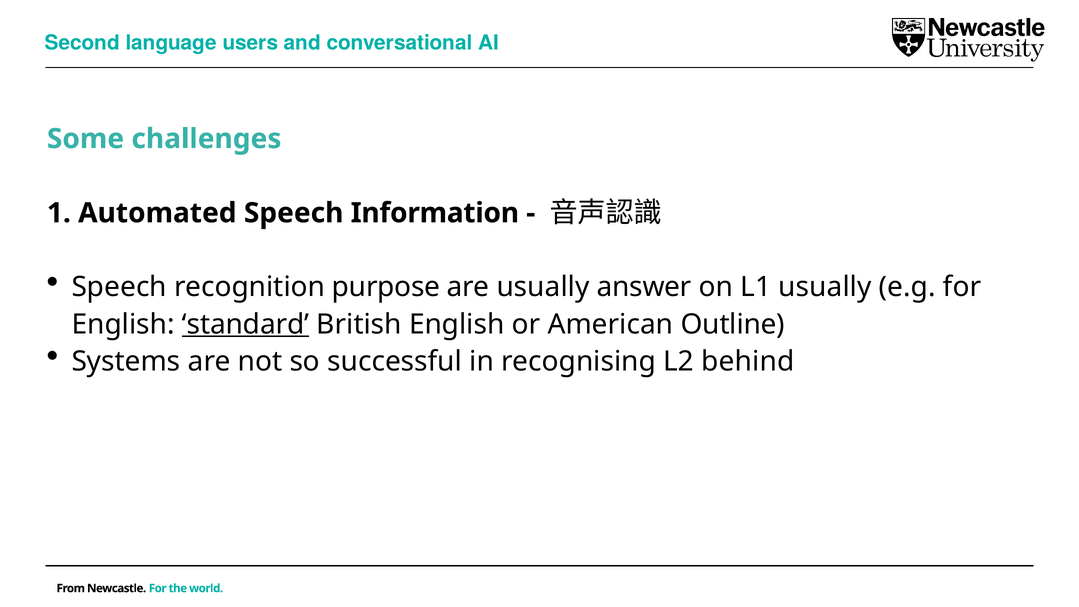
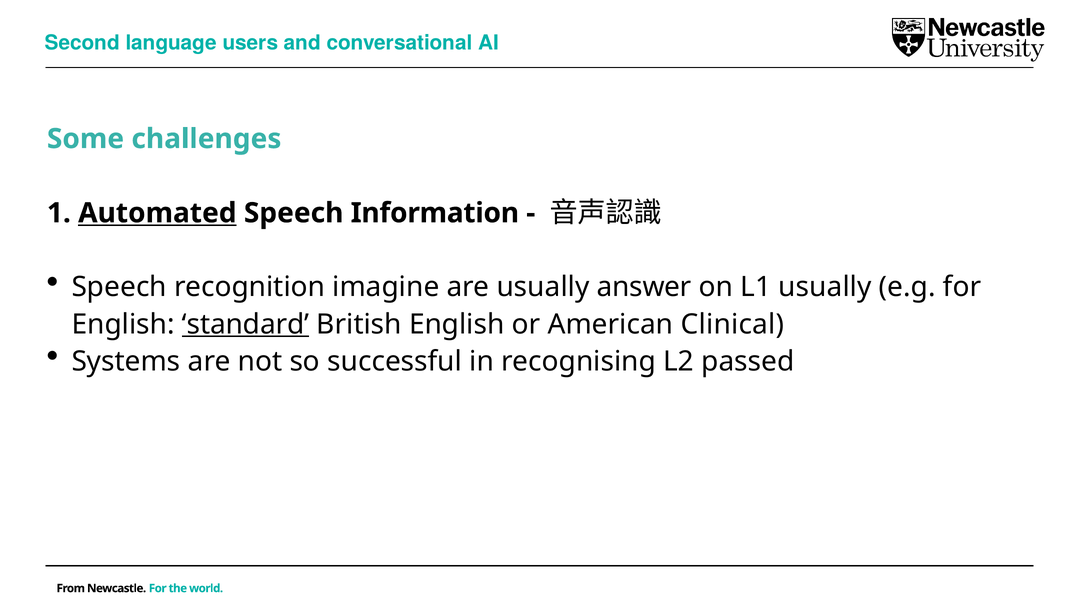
Automated underline: none -> present (157, 213)
purpose: purpose -> imagine (386, 287)
Outline: Outline -> Clinical (732, 324)
behind: behind -> passed (748, 361)
